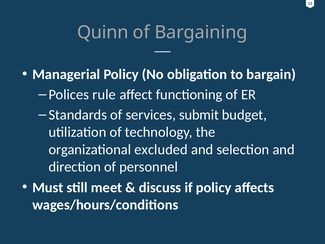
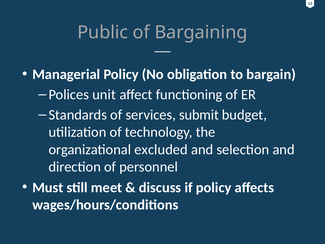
Quinn: Quinn -> Public (103, 32)
rule: rule -> unit (104, 94)
